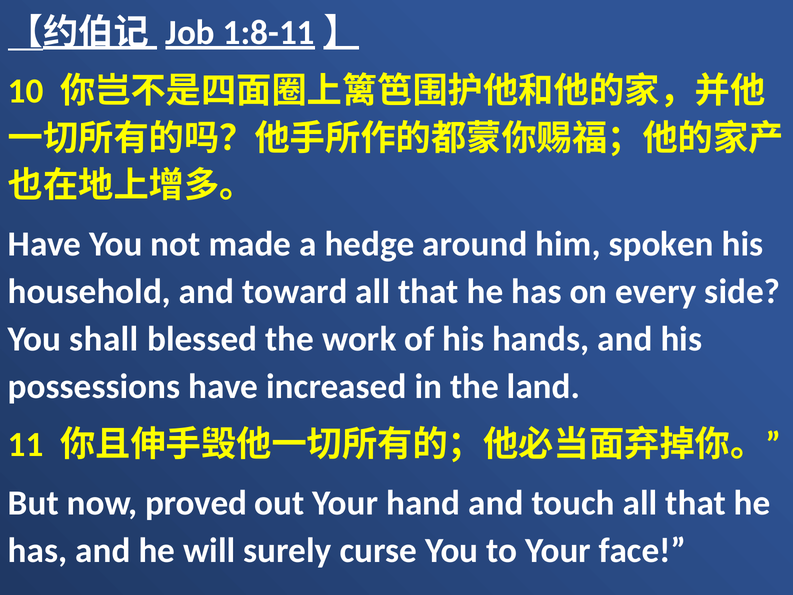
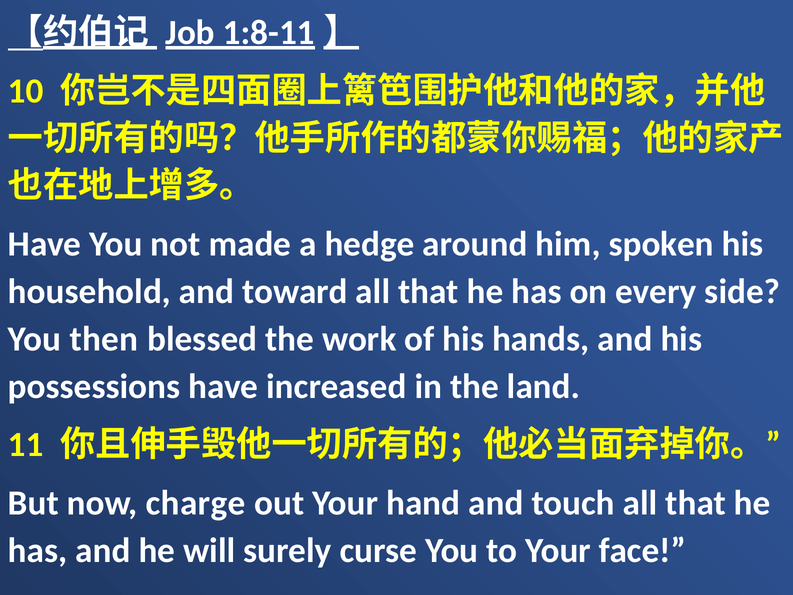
shall: shall -> then (104, 339)
proved: proved -> charge (196, 503)
